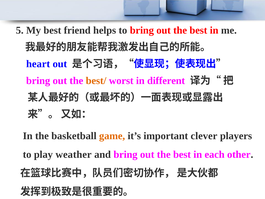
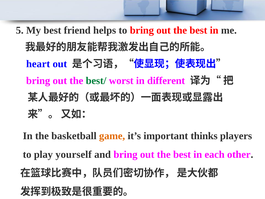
best/ colour: orange -> green (96, 81)
clever: clever -> thinks (204, 136)
weather: weather -> yourself (74, 154)
